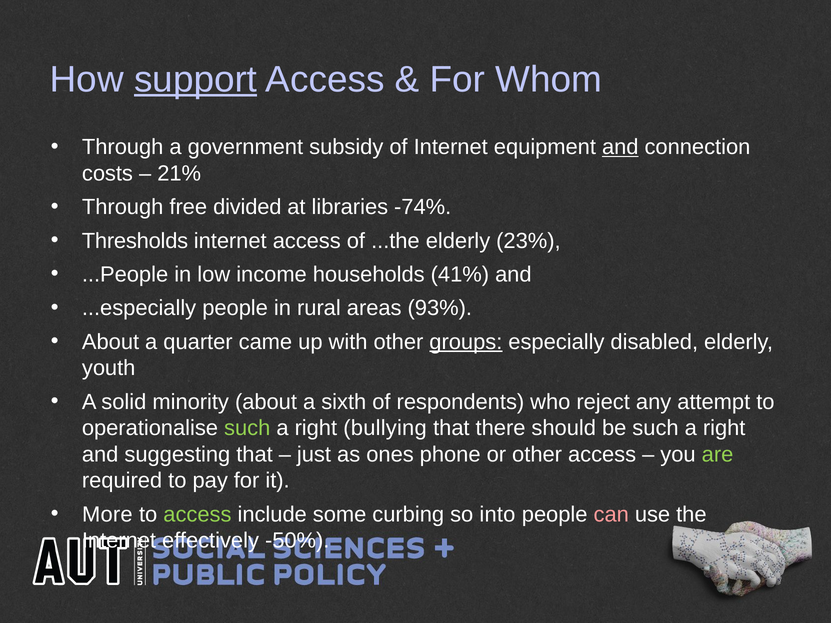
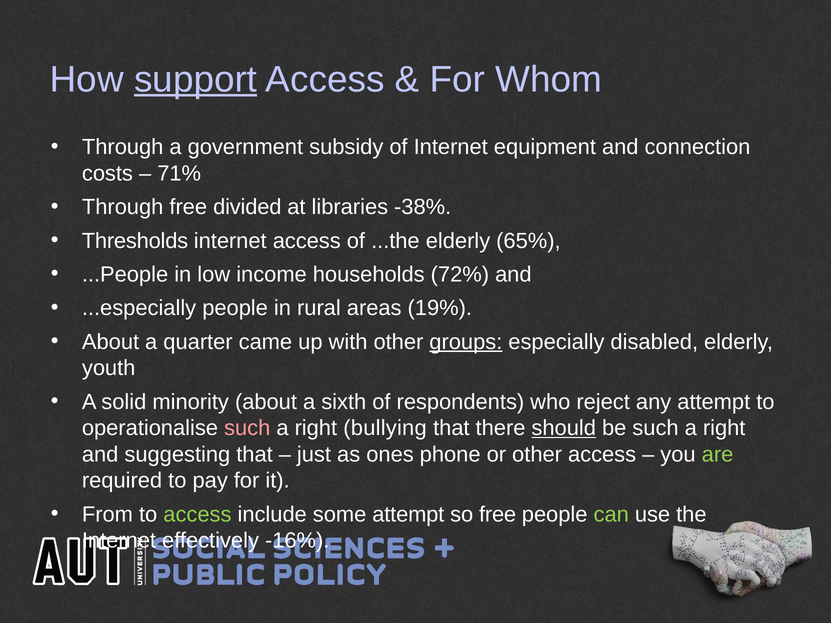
and underline: present -> none (620, 147)
21%: 21% -> 71% (179, 174)
-74%: -74% -> -38% (423, 207)
23%: 23% -> 65% (528, 241)
41%: 41% -> 72% (460, 275)
93%: 93% -> 19% (440, 308)
such colour: light green -> pink (247, 428)
should underline: none -> present (564, 428)
More: More -> From (107, 515)
some curbing: curbing -> attempt (408, 515)
so into: into -> free (498, 515)
can colour: pink -> light green (611, 515)
-50%: -50% -> -16% (297, 541)
